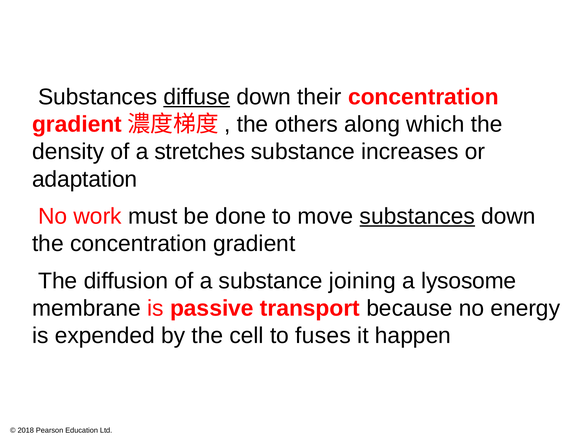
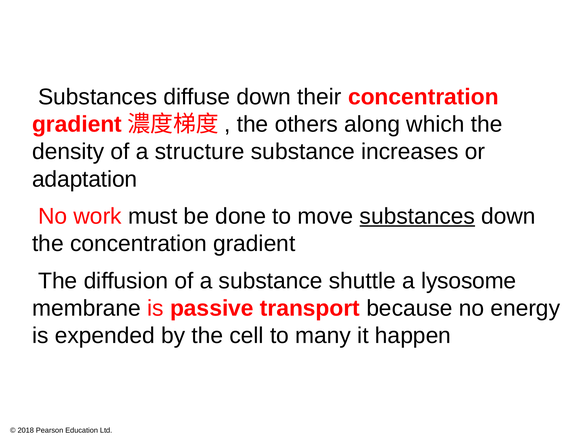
diffuse underline: present -> none (197, 97)
stretches: stretches -> structure (200, 152)
joining: joining -> shuttle (362, 281)
fuses: fuses -> many (323, 336)
